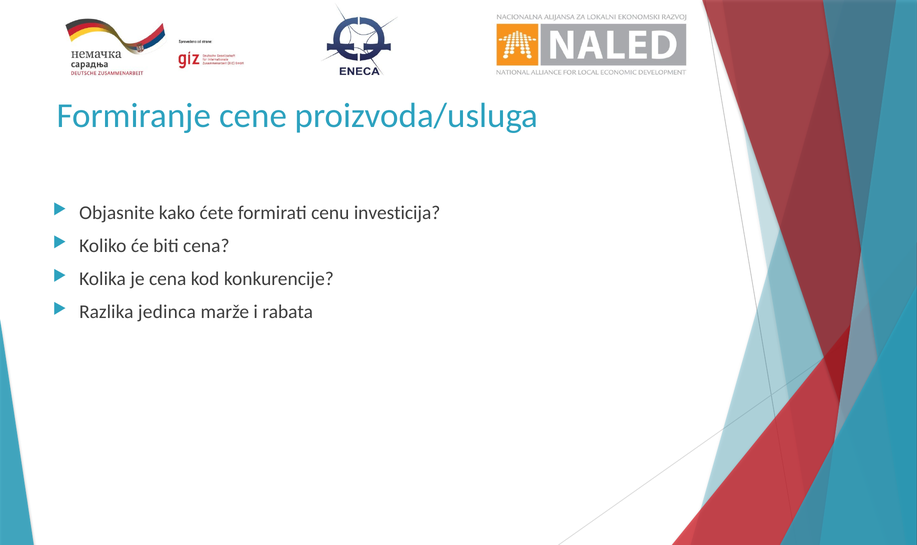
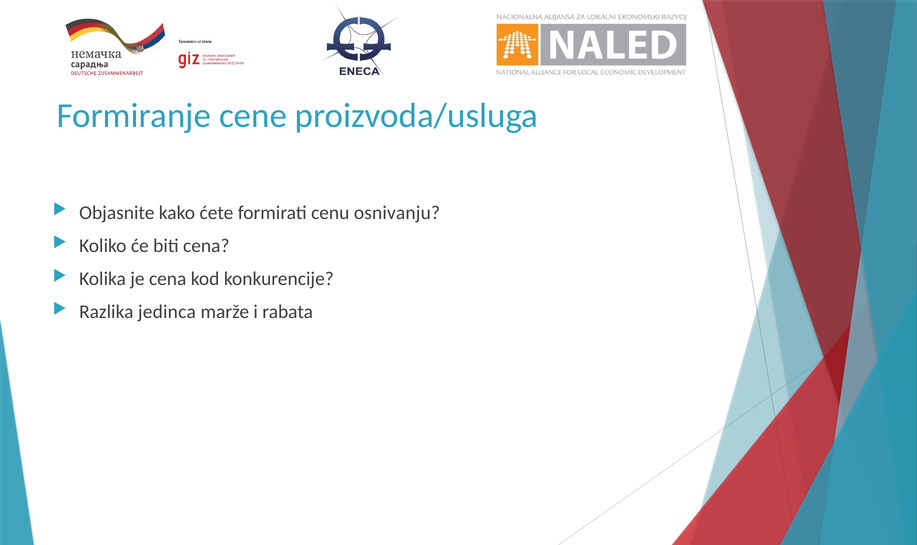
investicija: investicija -> osnivanju (397, 213)
